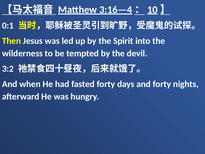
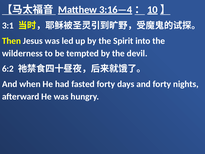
0:1: 0:1 -> 3:1 (8, 26)
3:2: 3:2 -> 6:2 (8, 69)
